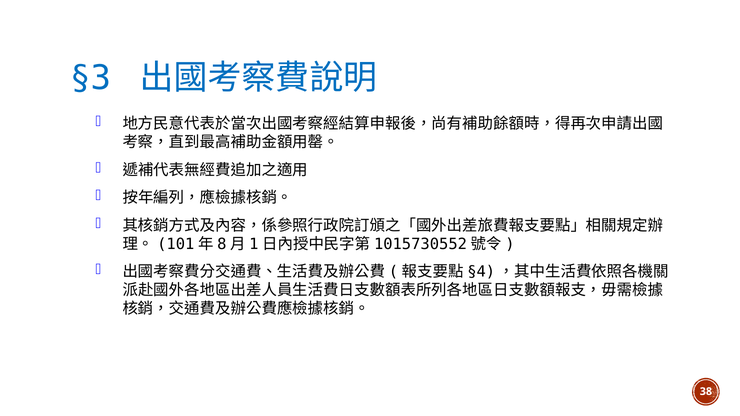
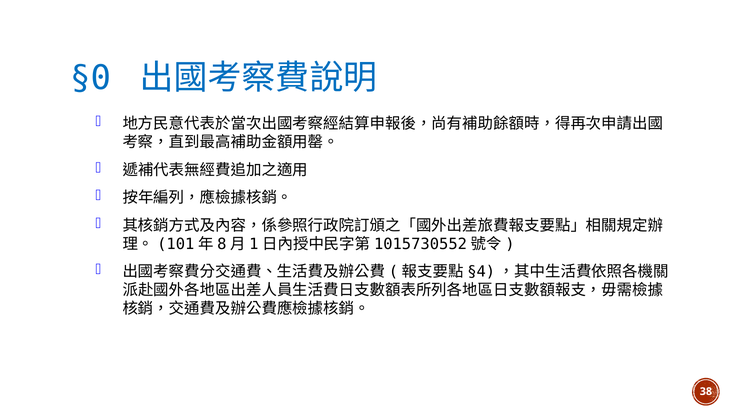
§3: §3 -> §0 (91, 78)
